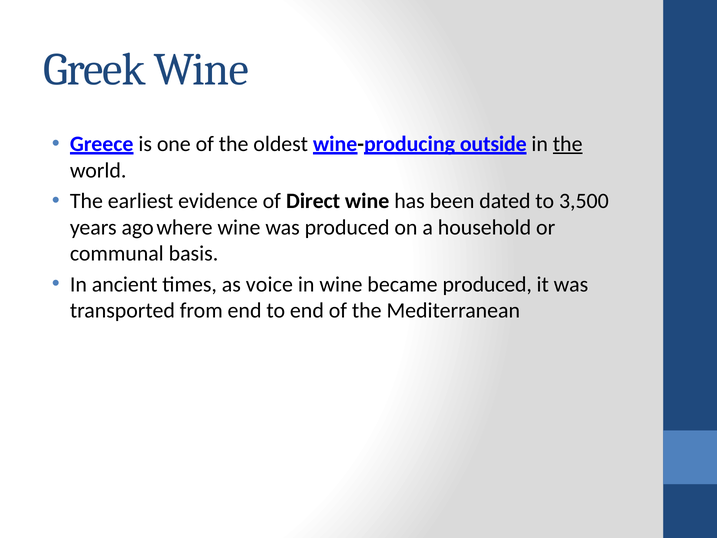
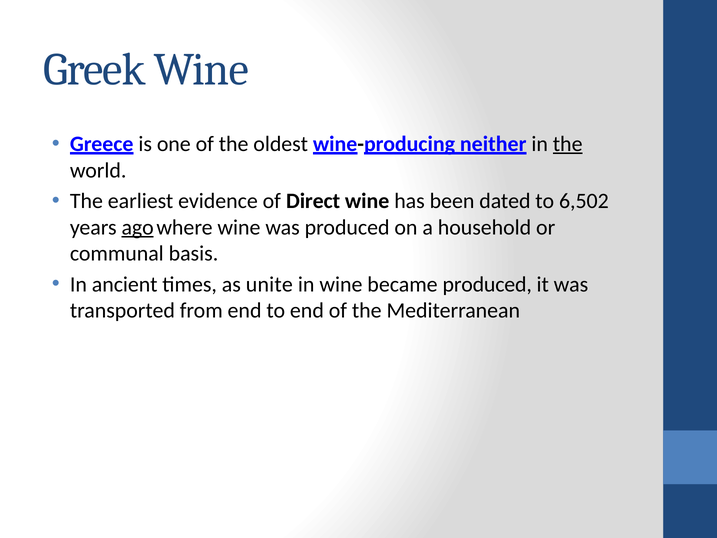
outside: outside -> neither (493, 144)
3,500: 3,500 -> 6,502 (584, 201)
ago underline: none -> present (138, 227)
voice: voice -> unite (269, 284)
